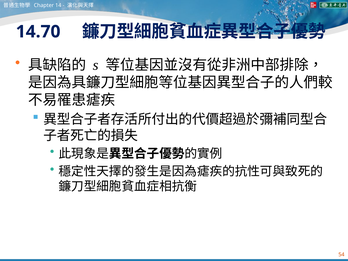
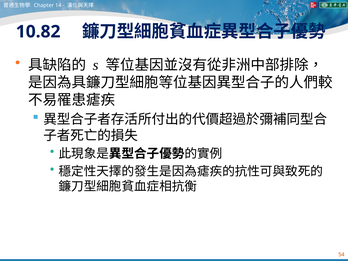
14.70: 14.70 -> 10.82 (38, 32)
